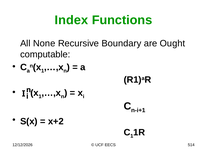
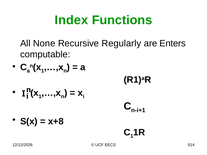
Boundary: Boundary -> Regularly (121, 43)
Ought: Ought -> Enters (173, 43)
x+2: x+2 -> x+8 (56, 122)
